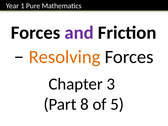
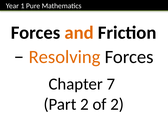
and colour: purple -> orange (79, 33)
3: 3 -> 7 (111, 84)
Part 8: 8 -> 2 (84, 104)
of 5: 5 -> 2 (117, 104)
